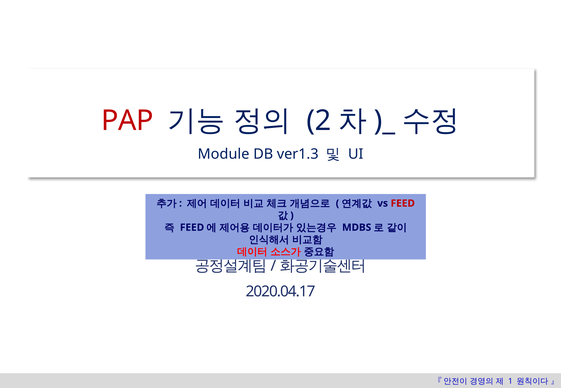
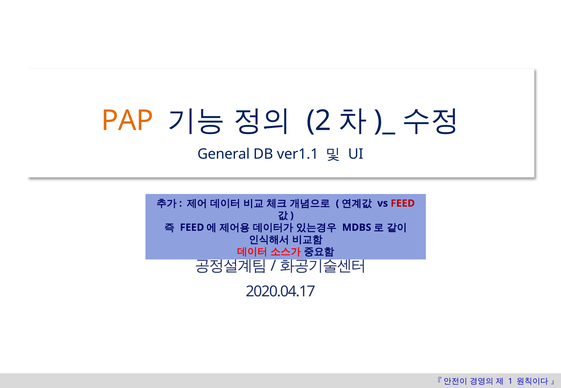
PAP colour: red -> orange (127, 121)
Module: Module -> General (224, 154)
ver1.3: ver1.3 -> ver1.1 (298, 154)
